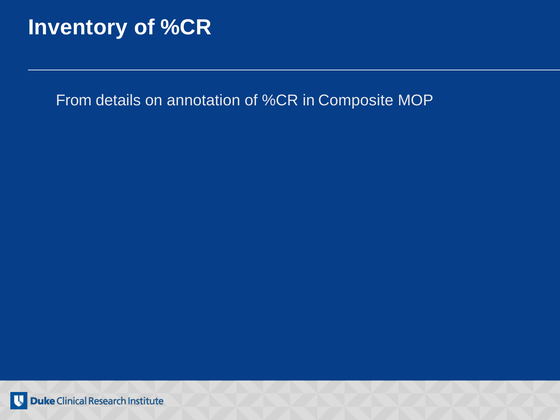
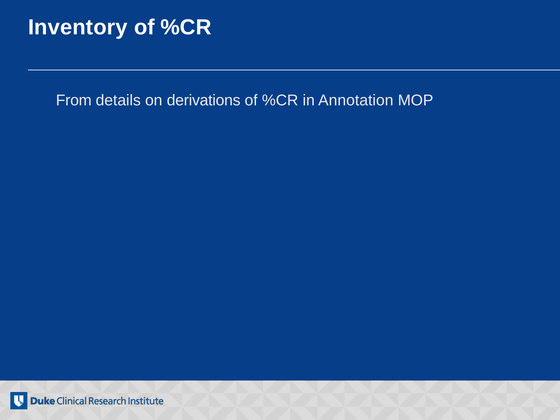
annotation: annotation -> derivations (204, 100)
Composite: Composite -> Annotation (356, 100)
